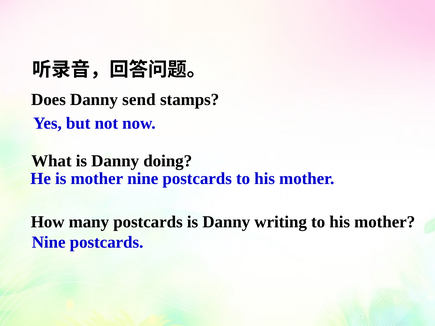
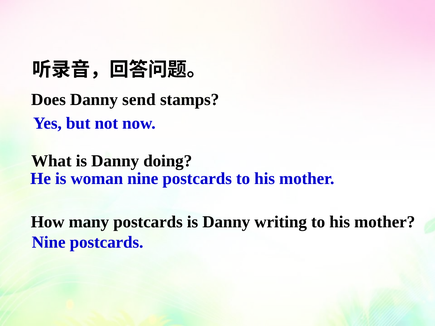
is mother: mother -> woman (97, 179)
